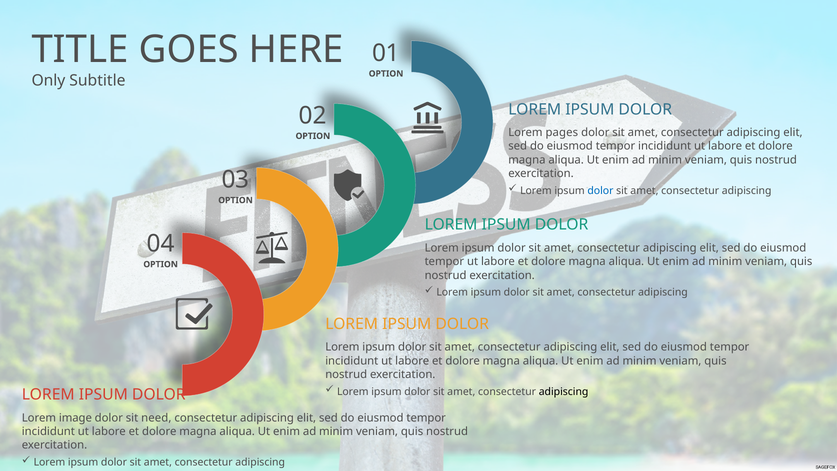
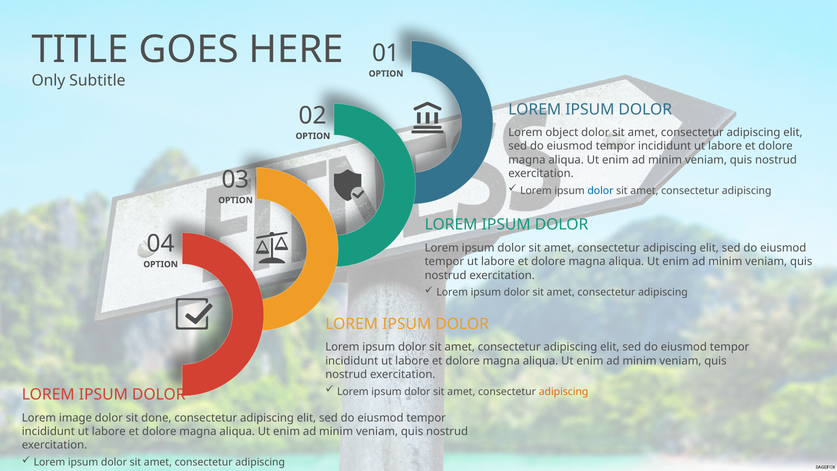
pages: pages -> object (562, 133)
adipiscing colour: black -> orange (564, 392)
need: need -> done (156, 418)
